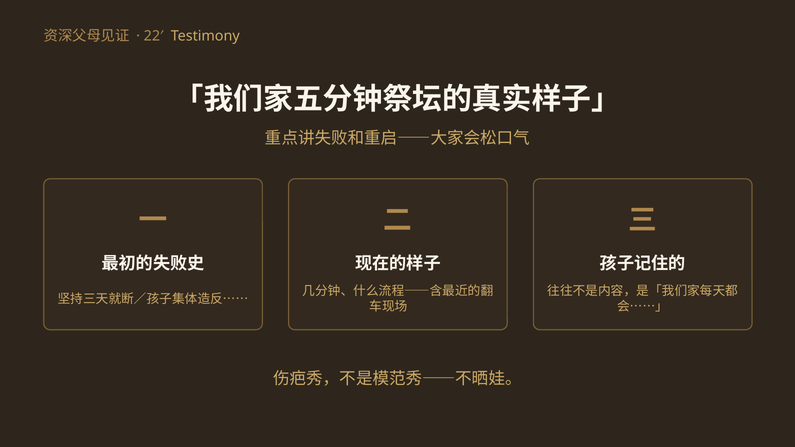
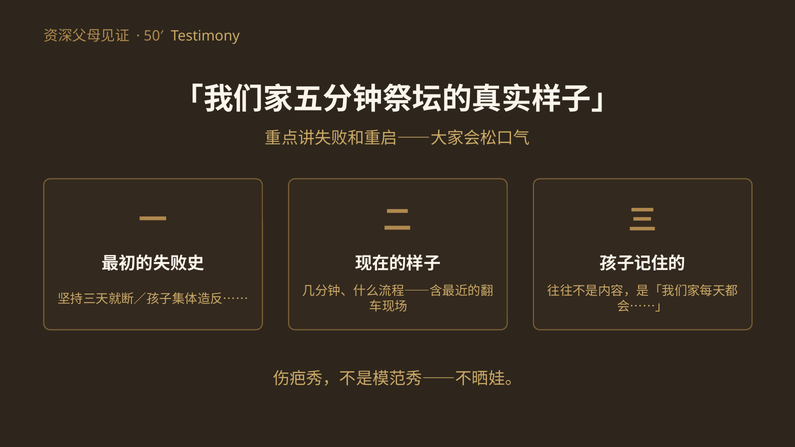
22′: 22′ -> 50′ (154, 36)
